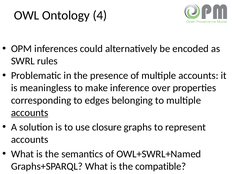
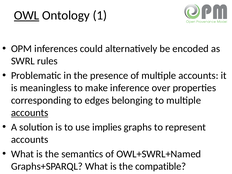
OWL underline: none -> present (27, 15)
4: 4 -> 1 (100, 15)
closure: closure -> implies (107, 127)
